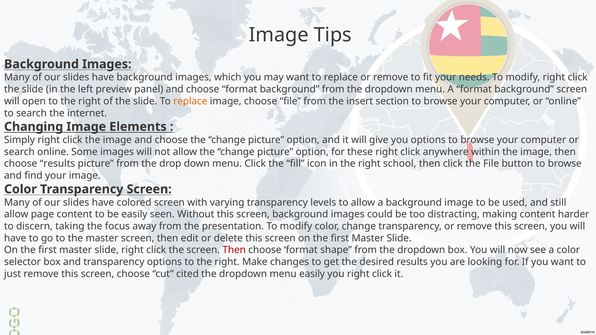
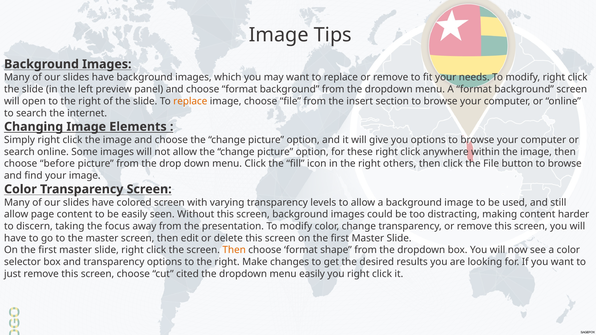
choose results: results -> before (57, 164)
school: school -> others (400, 164)
Then colour: red -> orange (234, 250)
